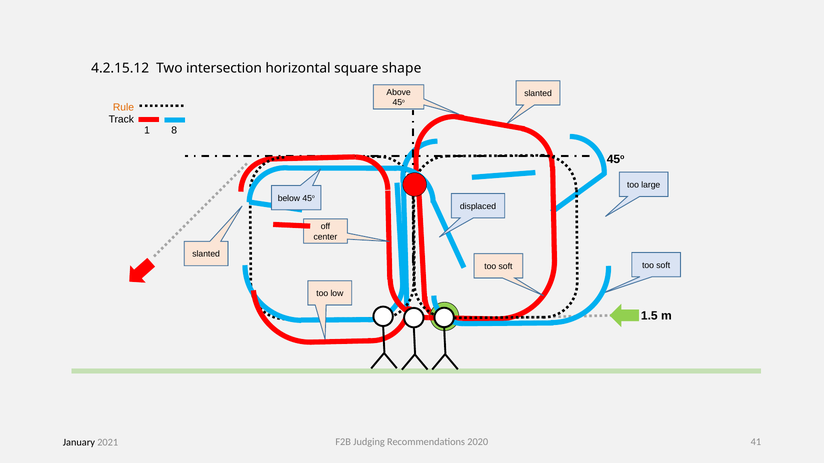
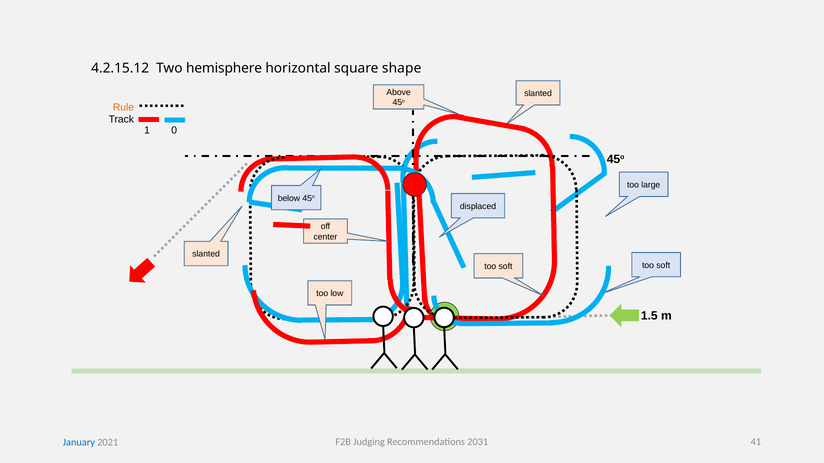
intersection: intersection -> hemisphere (224, 68)
8: 8 -> 0 (174, 131)
2020: 2020 -> 2031 (478, 443)
January colour: black -> blue (79, 443)
